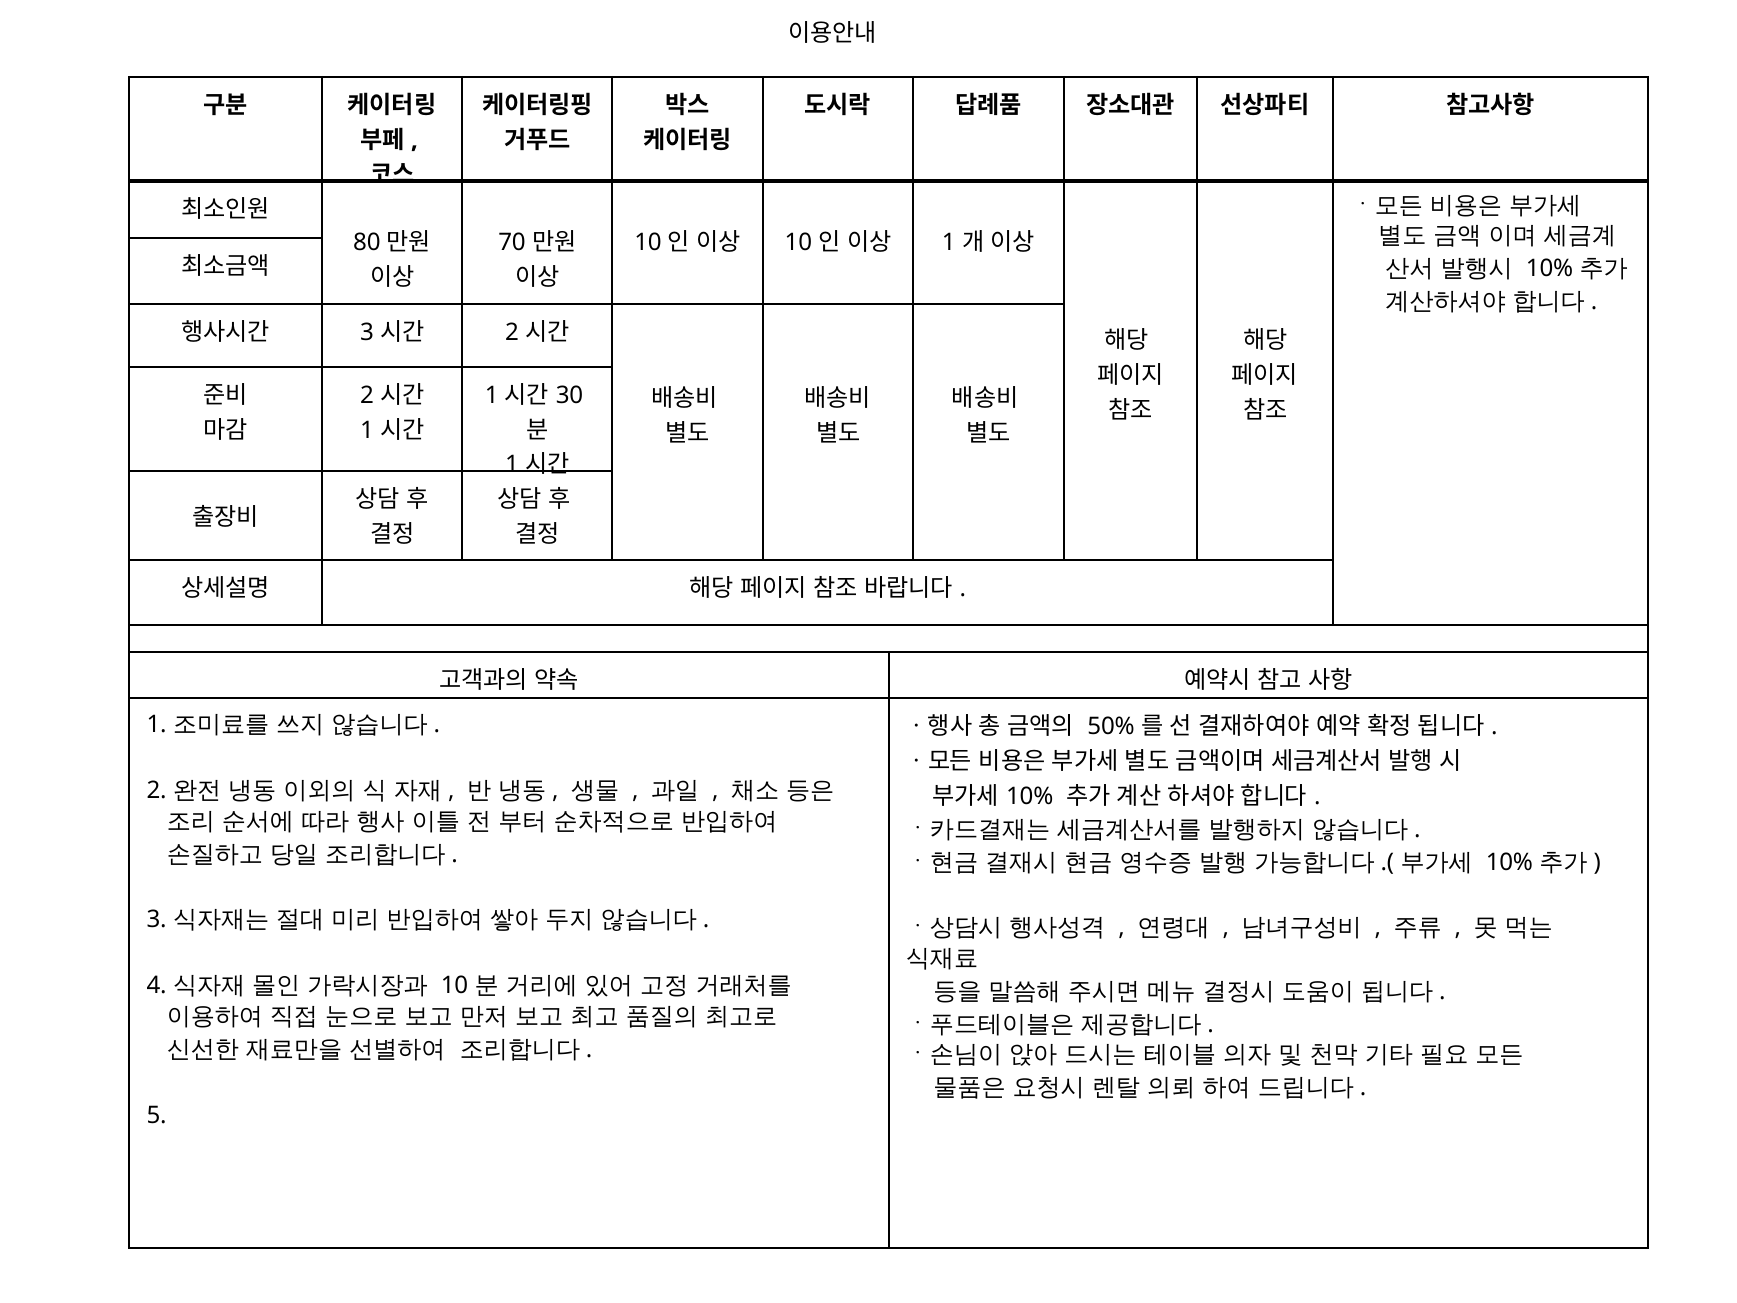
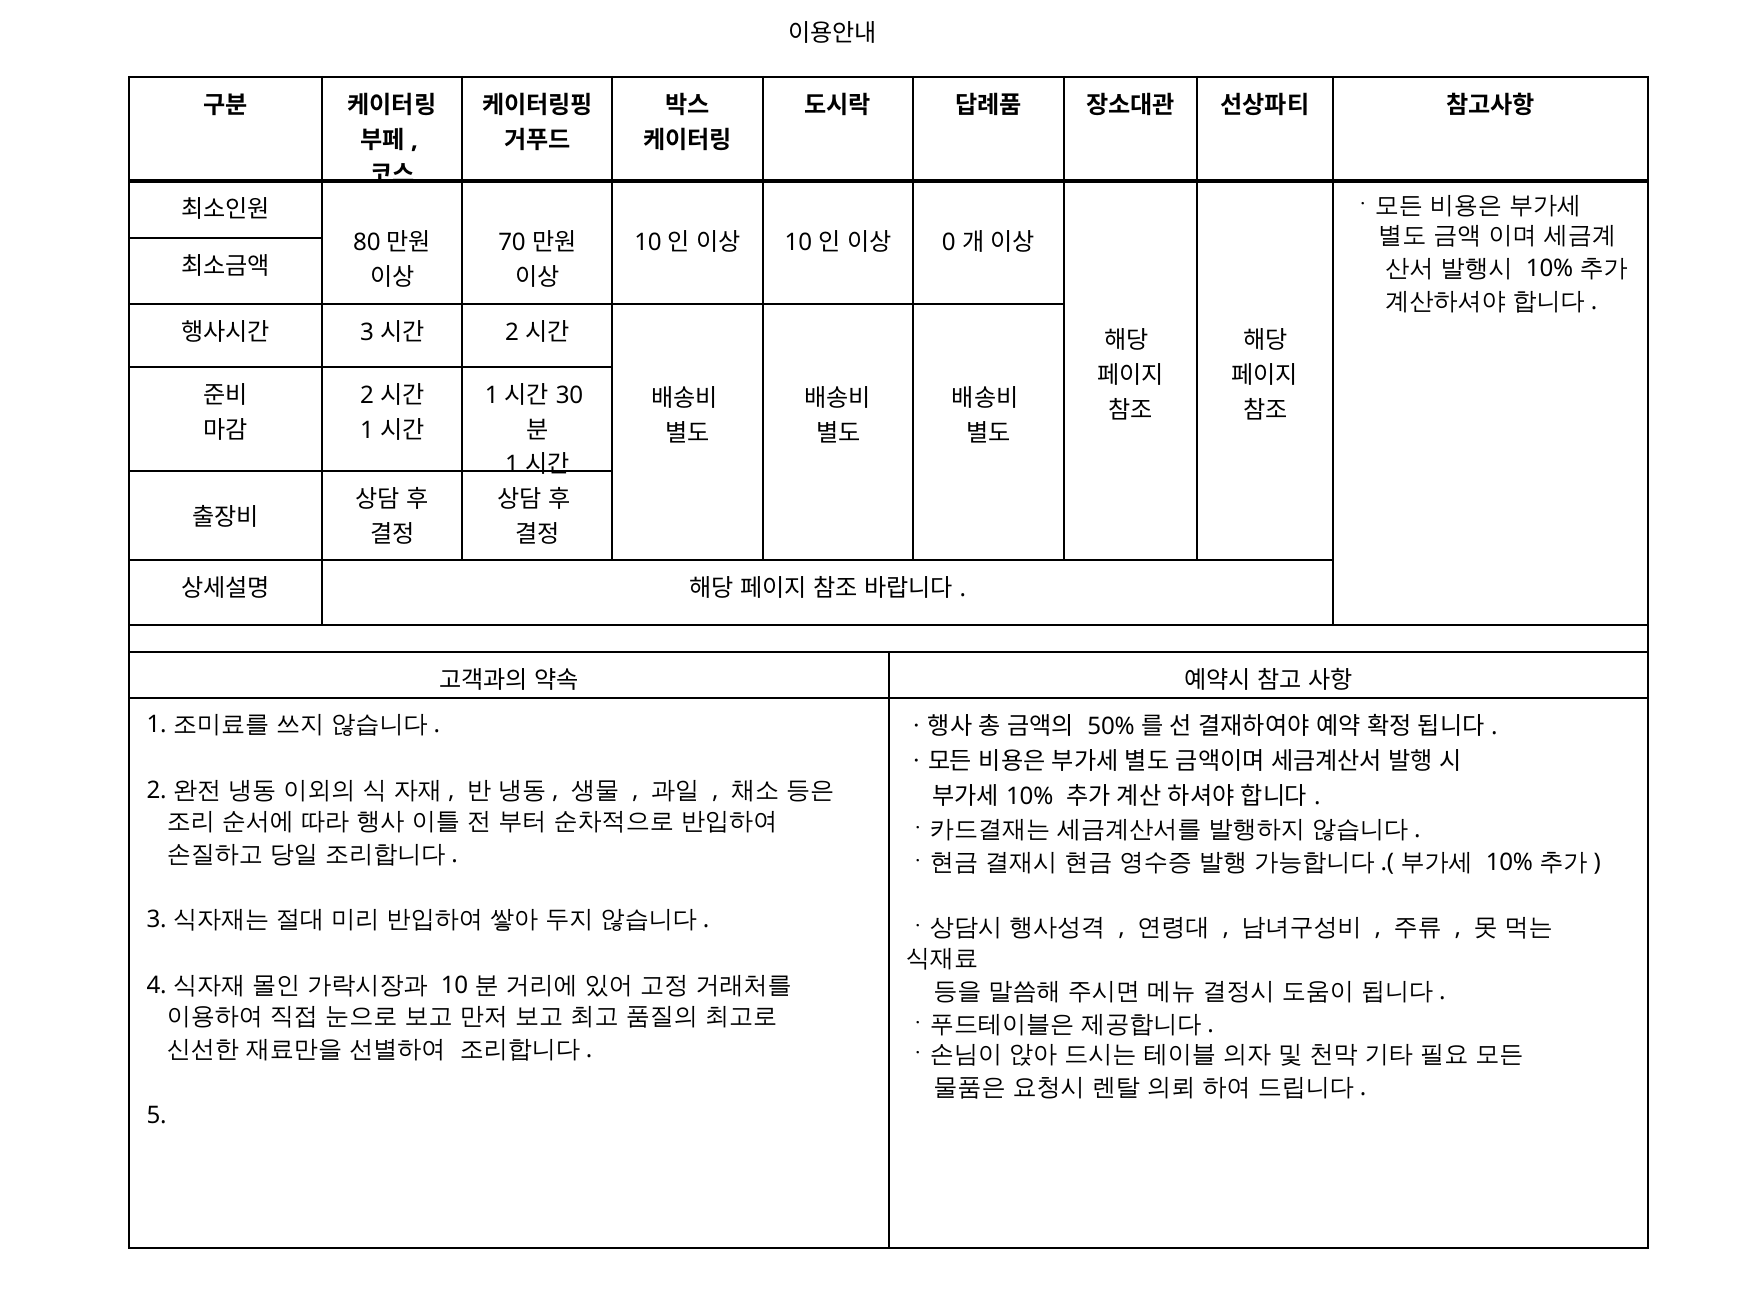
1: 1 -> 0 (949, 243)
